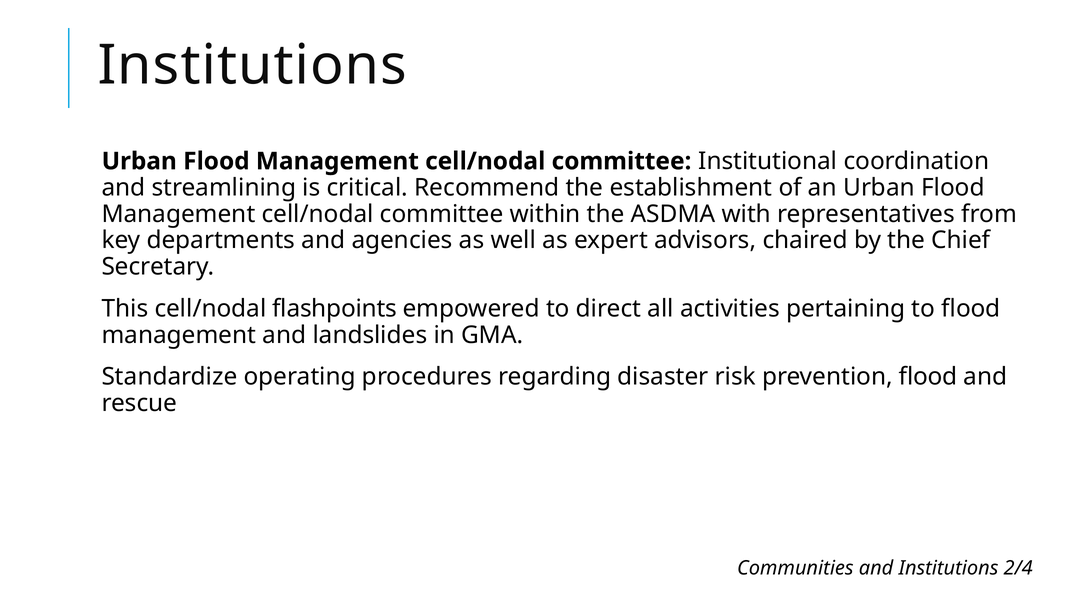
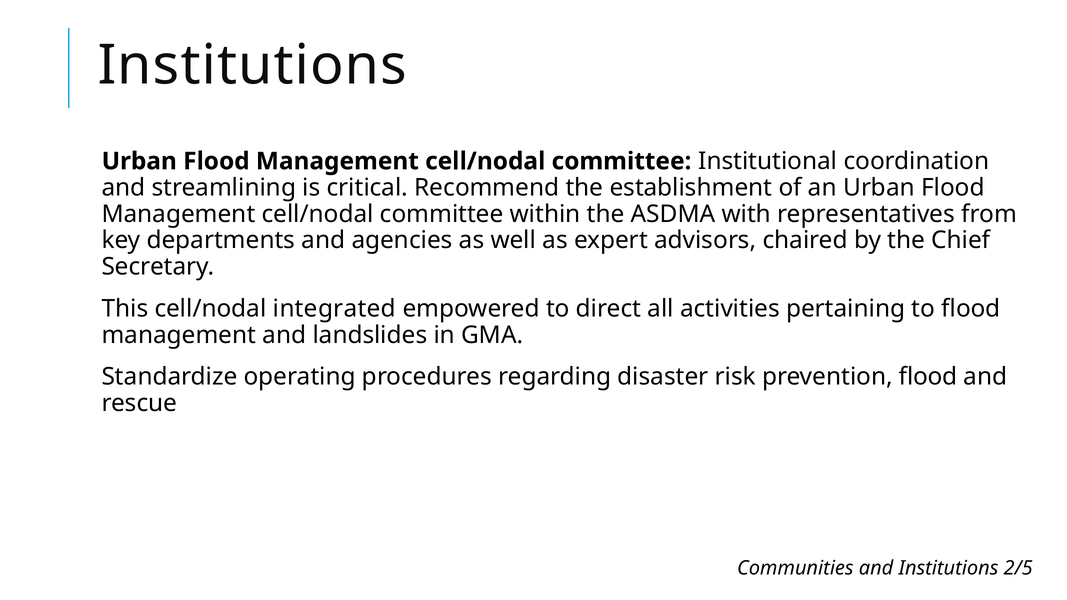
flashpoints: flashpoints -> integrated (334, 309)
2/4: 2/4 -> 2/5 (1018, 568)
